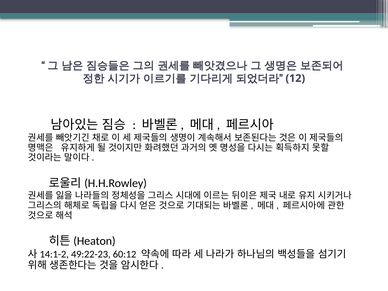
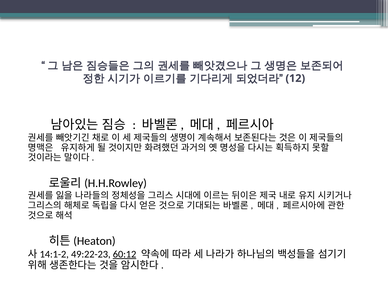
60:12 underline: none -> present (125, 254)
